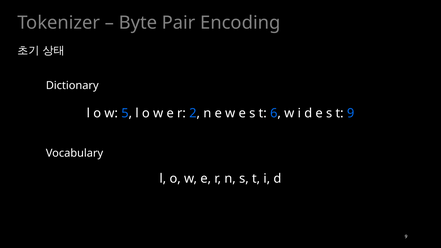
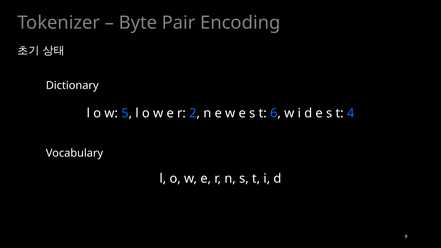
t 9: 9 -> 4 (351, 113)
